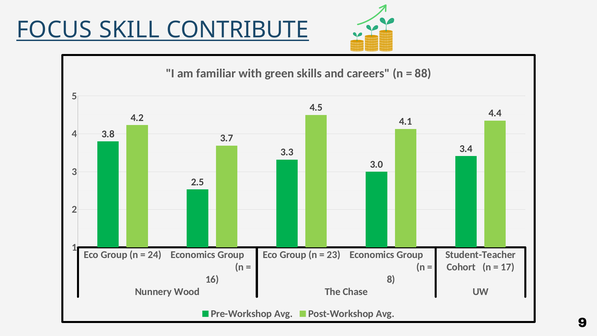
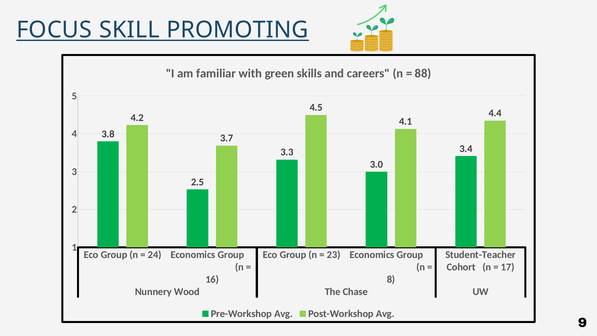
CONTRIBUTE: CONTRIBUTE -> PROMOTING (237, 30)
